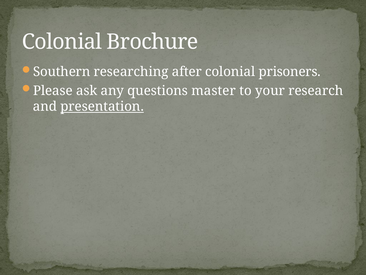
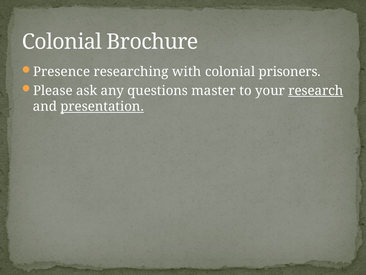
Southern: Southern -> Presence (62, 72)
after: after -> with (187, 72)
research underline: none -> present (316, 91)
